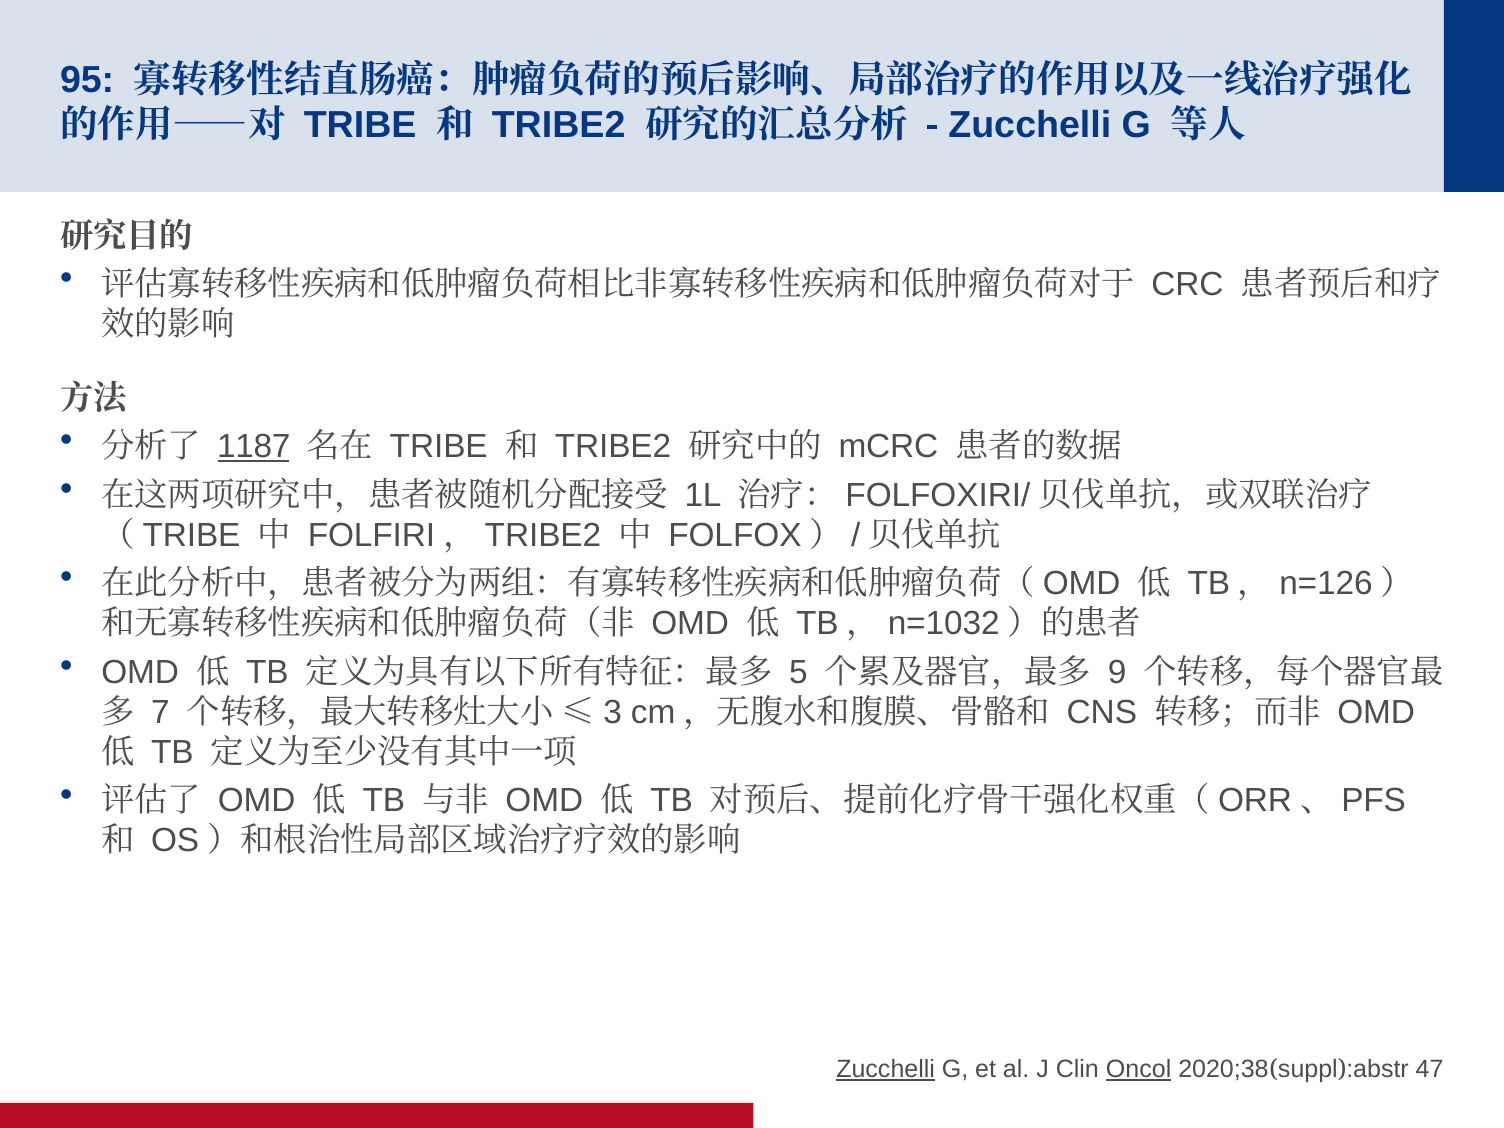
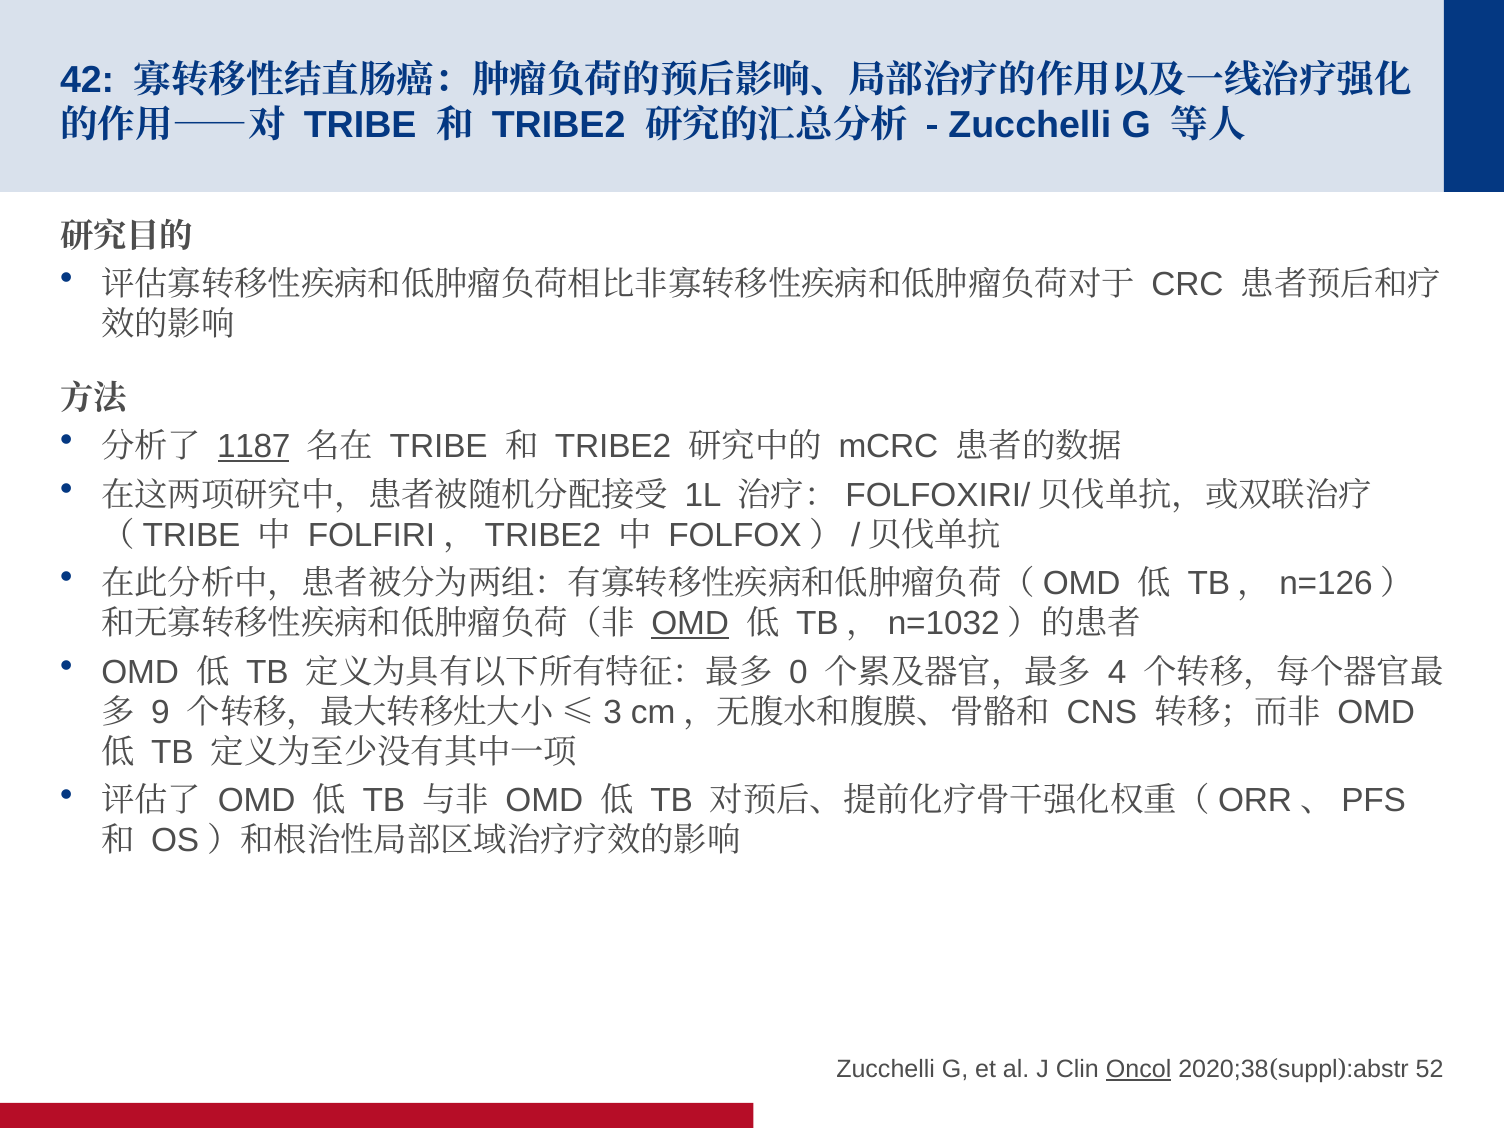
95: 95 -> 42 (87, 80)
OMD underline: none -> present (690, 624)
5: 5 -> 0 (798, 672)
9: 9 -> 4 (1117, 672)
7: 7 -> 9 (160, 712)
Zucchelli underline: present -> none (886, 1069)
47: 47 -> 52 (1430, 1069)
